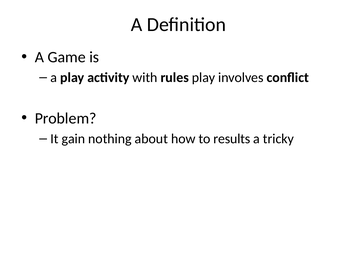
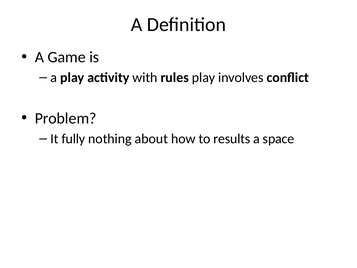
gain: gain -> fully (73, 139)
tricky: tricky -> space (279, 139)
